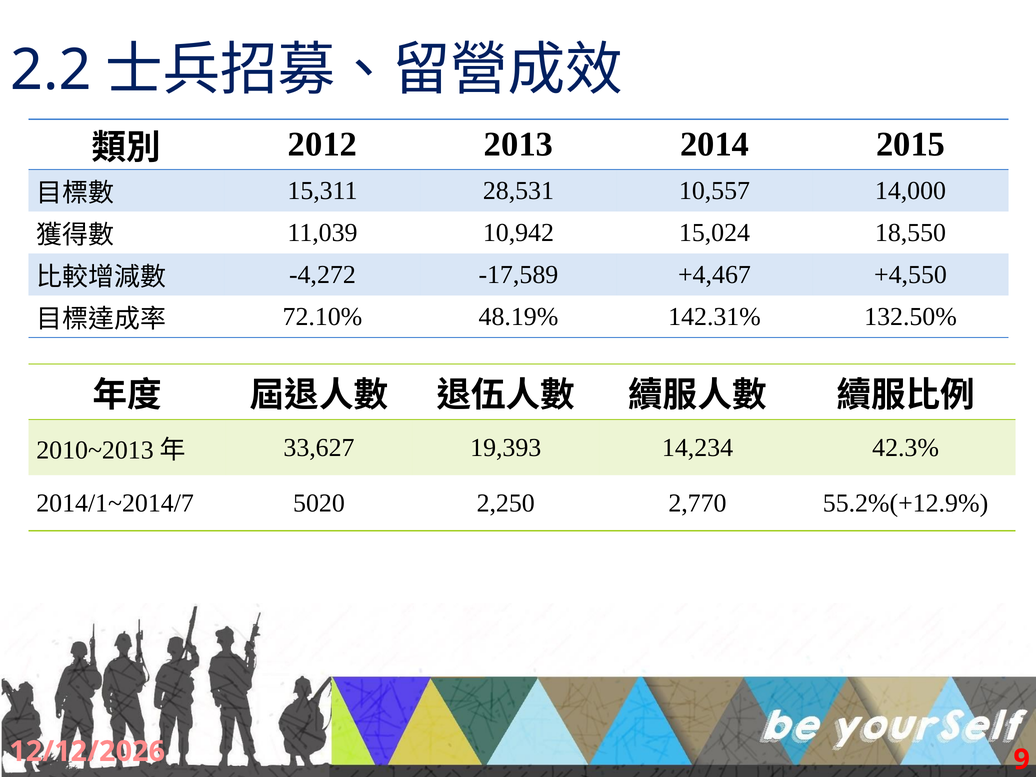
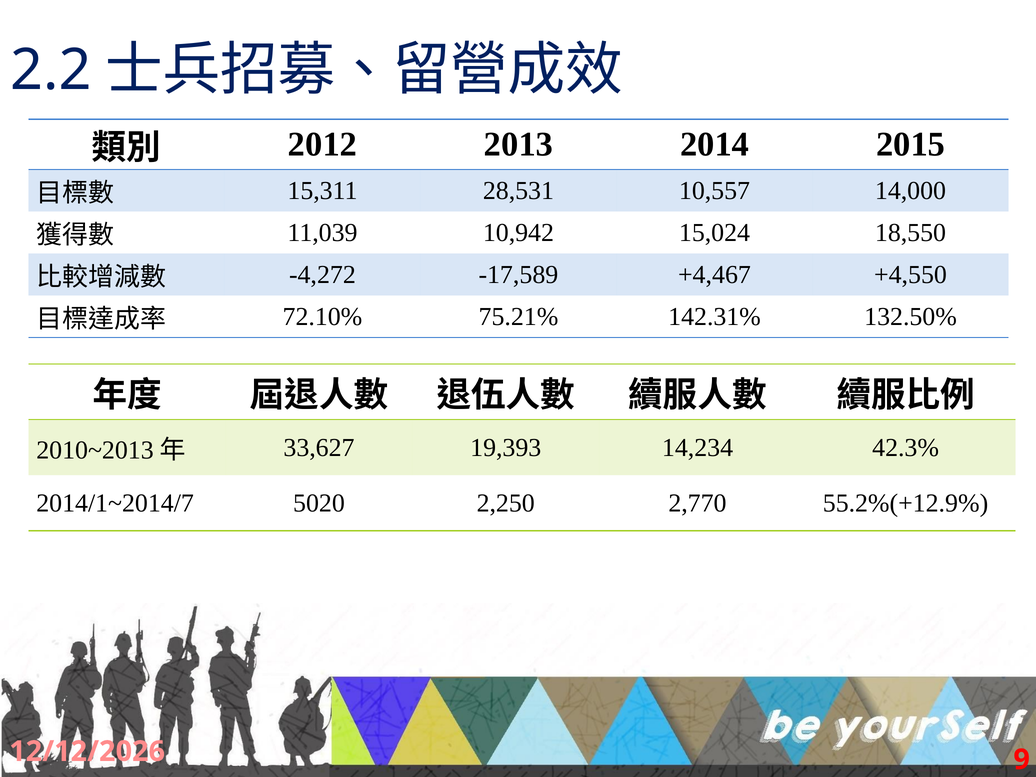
48.19%: 48.19% -> 75.21% (518, 317)
